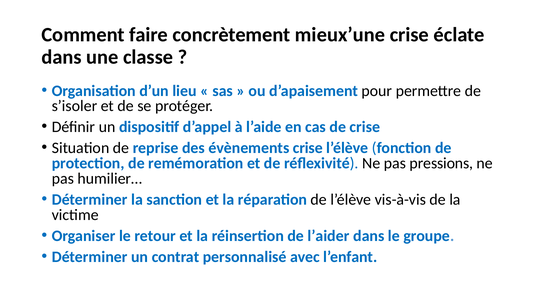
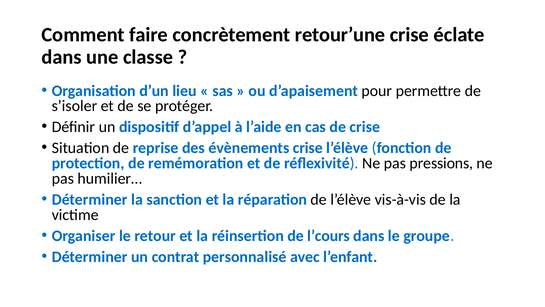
mieux’une: mieux’une -> retour’une (340, 35)
l’aider: l’aider -> l’cours (329, 236)
